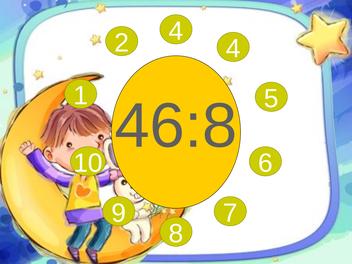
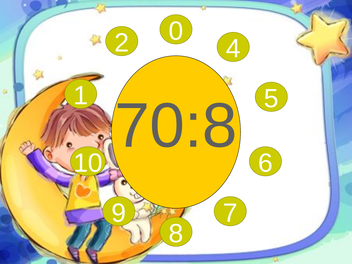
2 4: 4 -> 0 (176, 31)
46:8: 46:8 -> 70:8 (176, 126)
